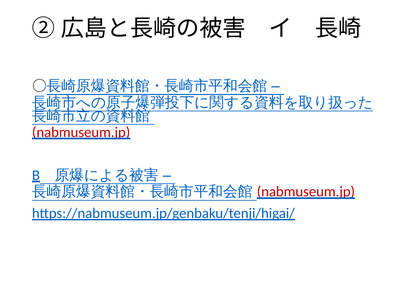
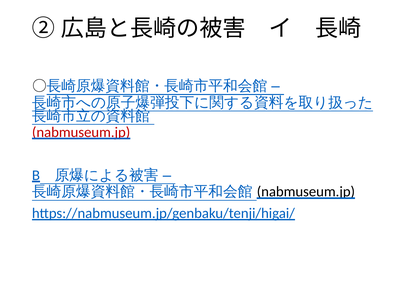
nabmuseum.jp colour: red -> black (306, 192)
